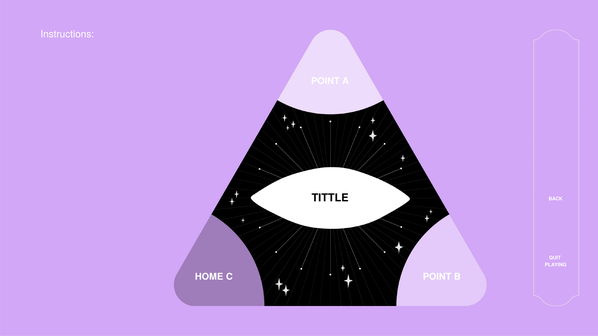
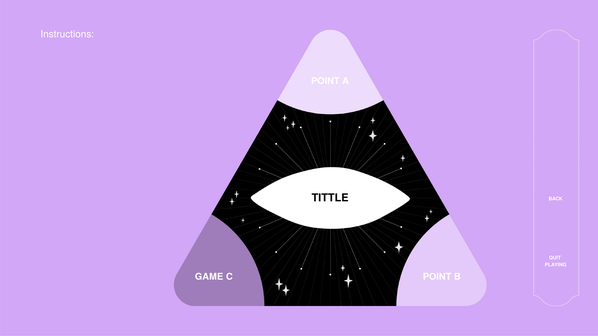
HOME: HOME -> GAME (209, 277)
